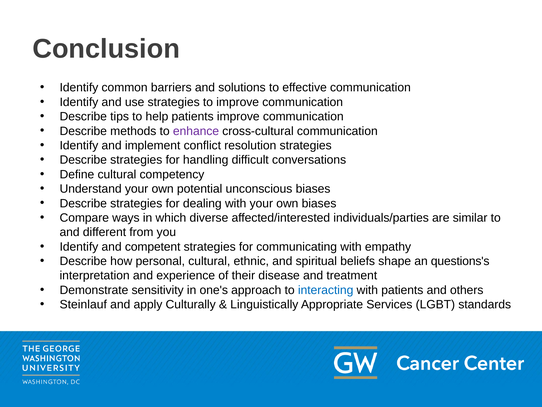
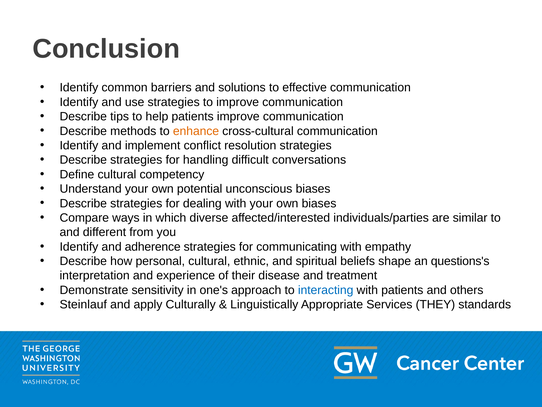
enhance colour: purple -> orange (196, 131)
competent: competent -> adherence (153, 246)
LGBT: LGBT -> THEY (435, 304)
